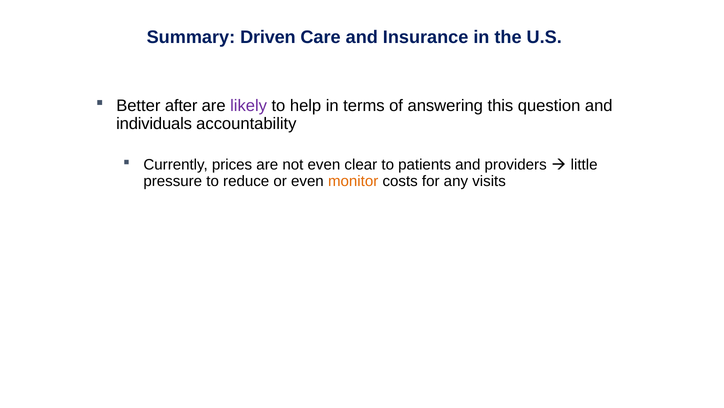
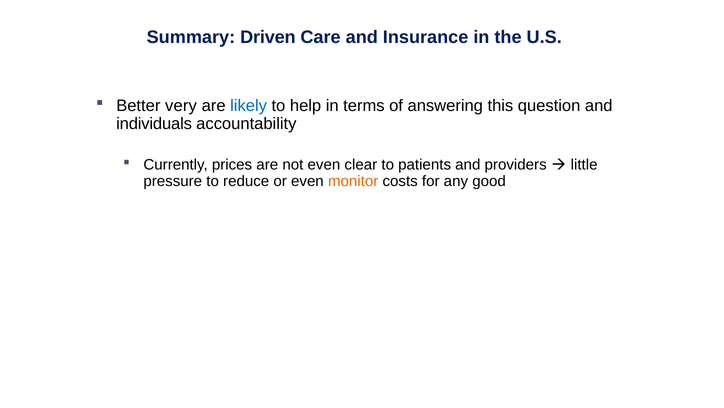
after: after -> very (181, 105)
likely colour: purple -> blue (249, 105)
visits: visits -> good (489, 181)
